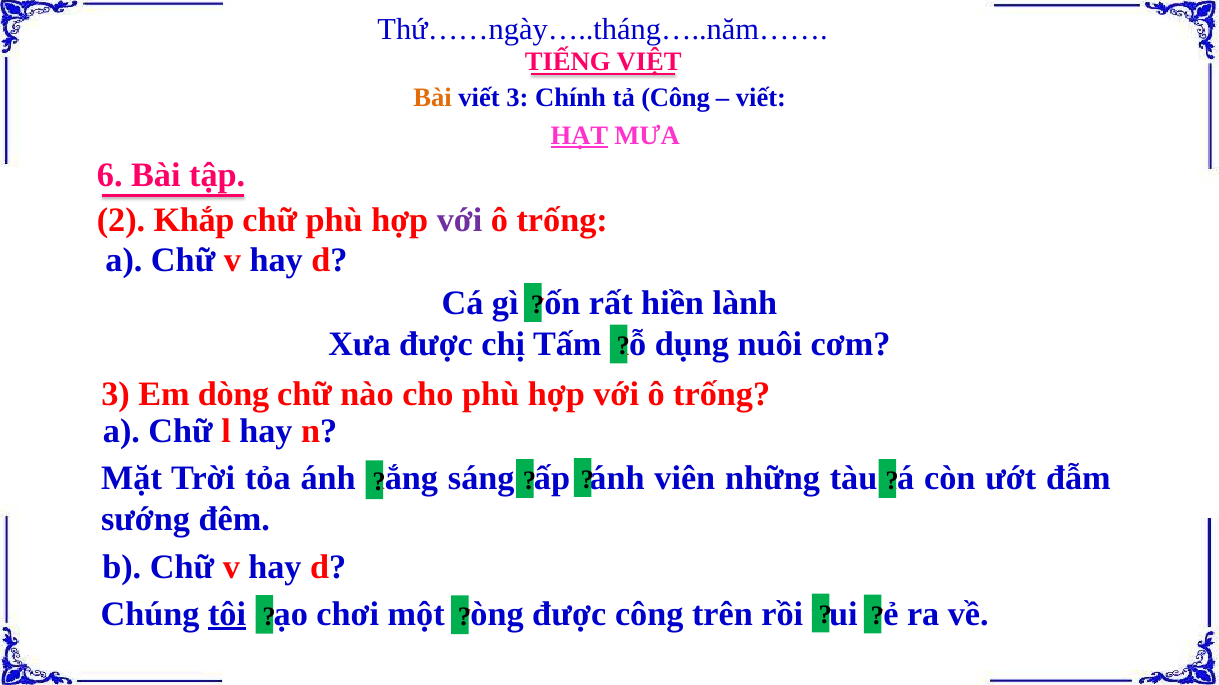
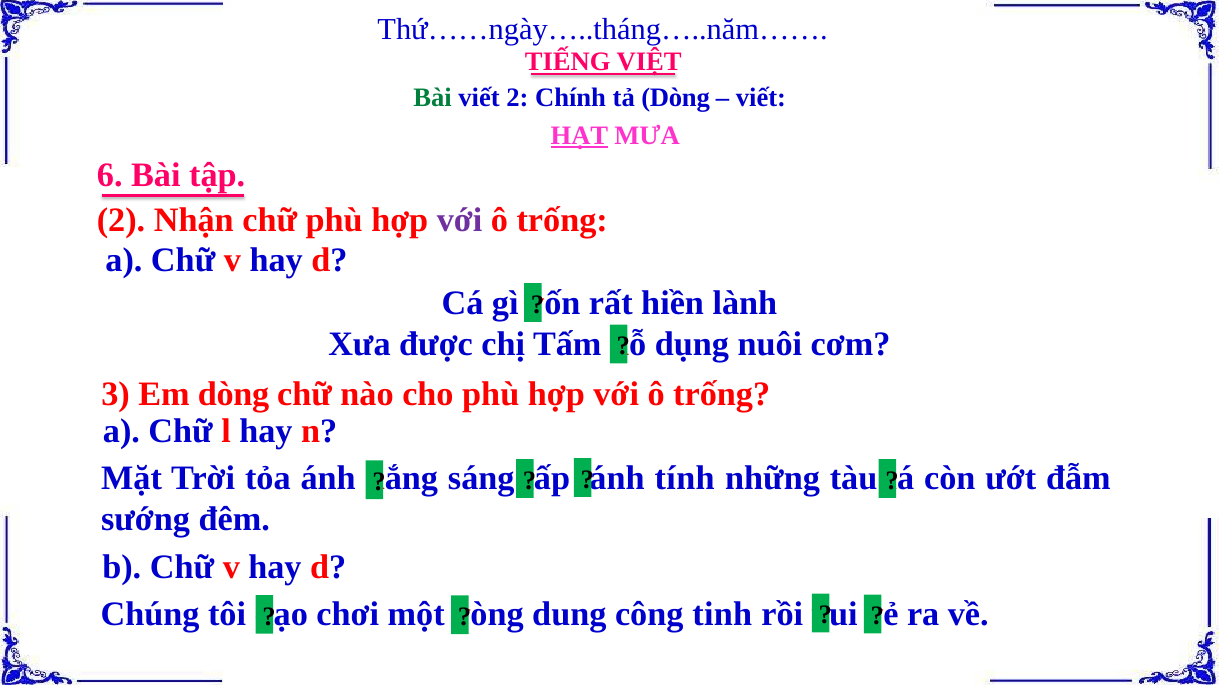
Bài colour: orange -> green (433, 98)
viết 3: 3 -> 2 (517, 98)
tả Công: Công -> Dòng (676, 98)
Khắp: Khắp -> Nhận (194, 220)
viên: viên -> tính (685, 478)
tôi underline: present -> none (227, 614)
được: được -> dung (569, 614)
trên: trên -> tinh (722, 614)
